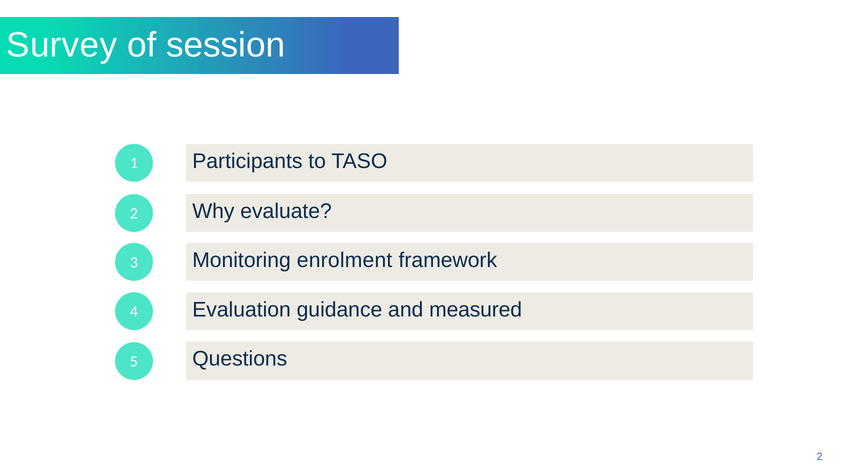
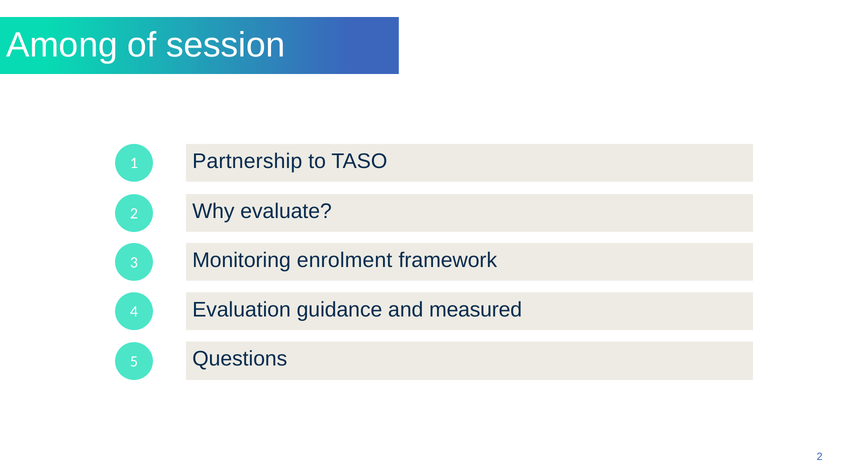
Survey: Survey -> Among (62, 45)
Participants: Participants -> Partnership (247, 161)
